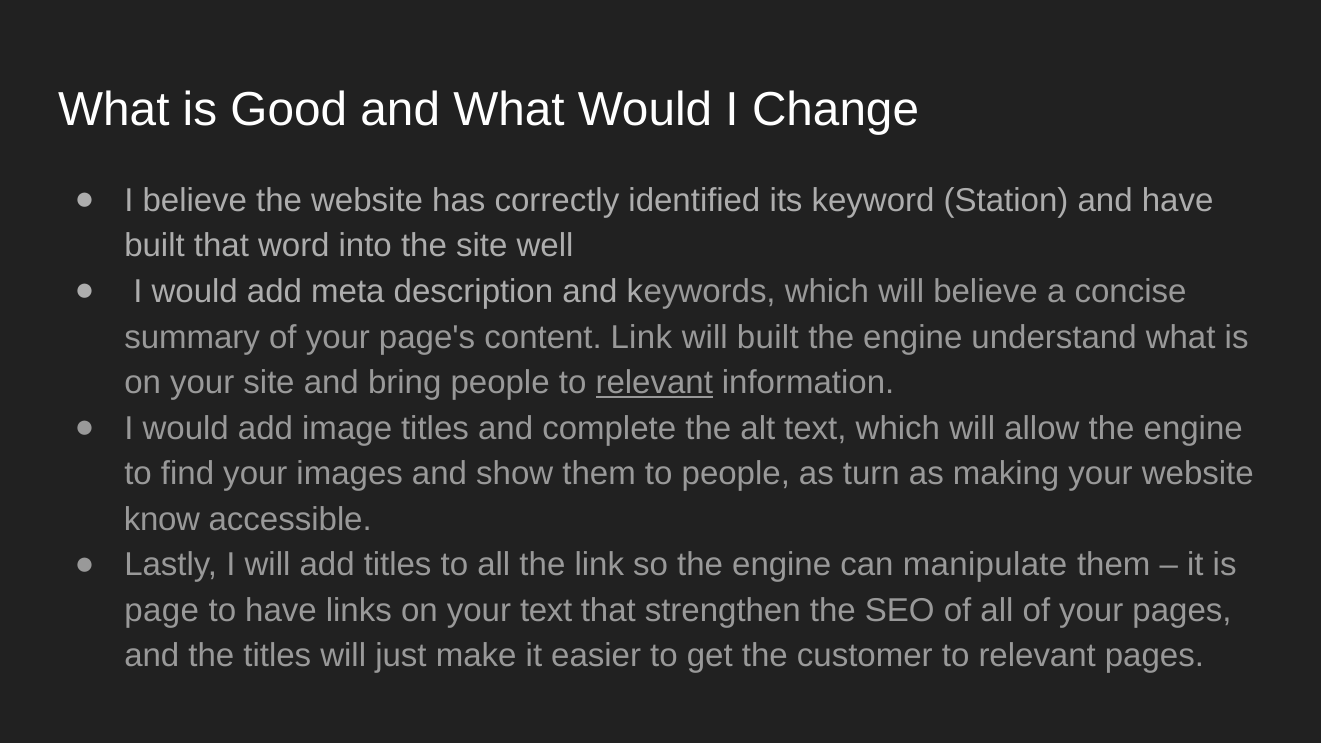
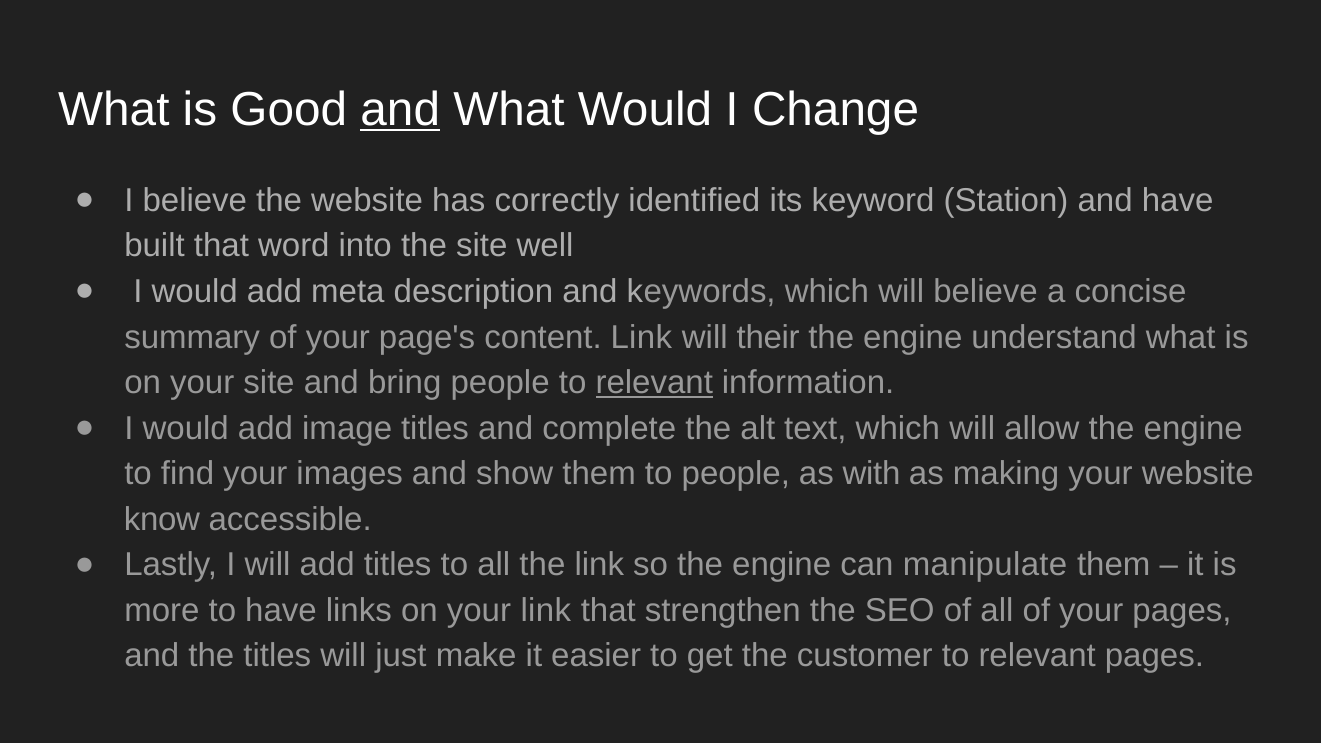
and underline: none -> present (400, 109)
will built: built -> their (768, 337)
turn: turn -> with (872, 474)
page: page -> more (162, 611)
your text: text -> link (546, 611)
